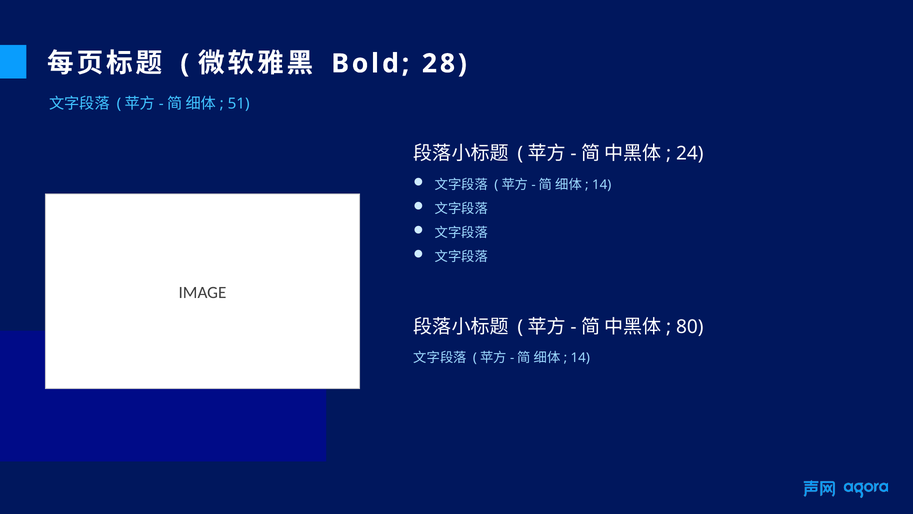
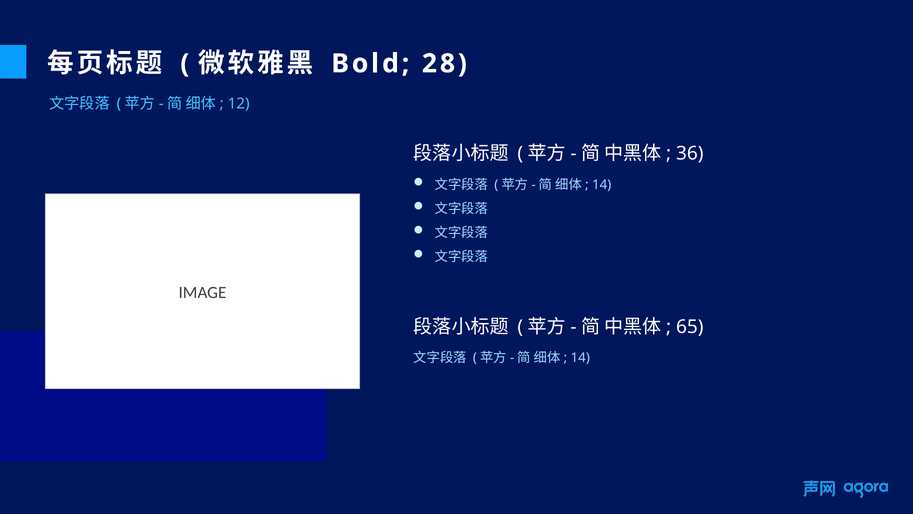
51: 51 -> 12 (239, 103)
24: 24 -> 36 (690, 153)
80: 80 -> 65 (690, 326)
